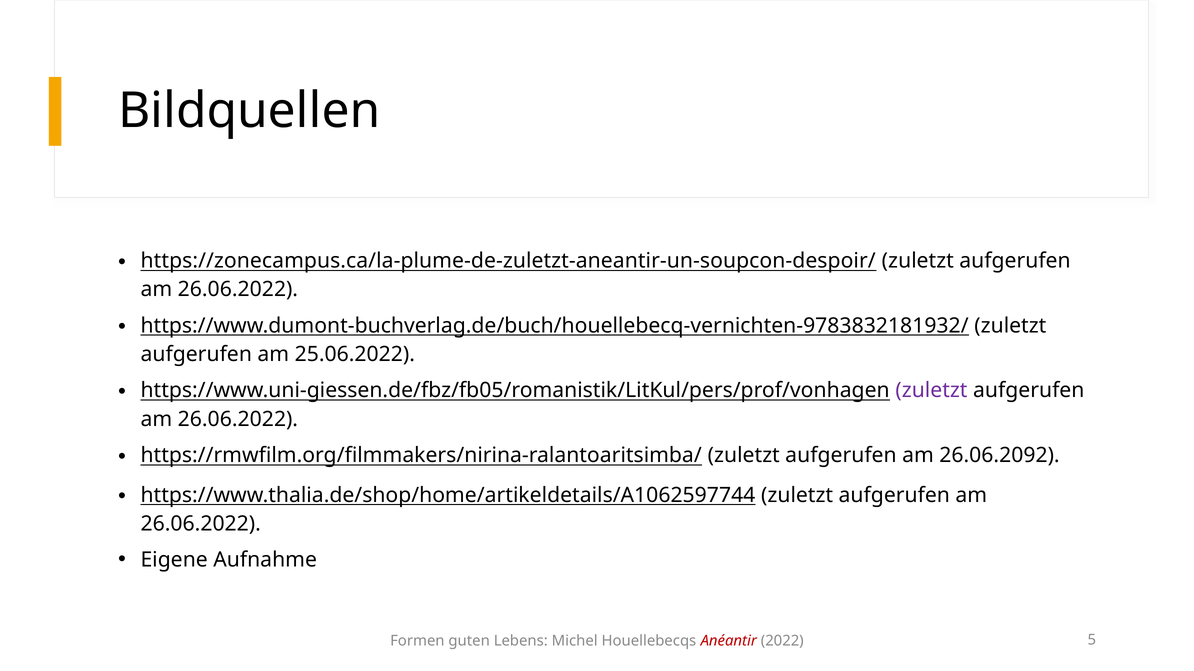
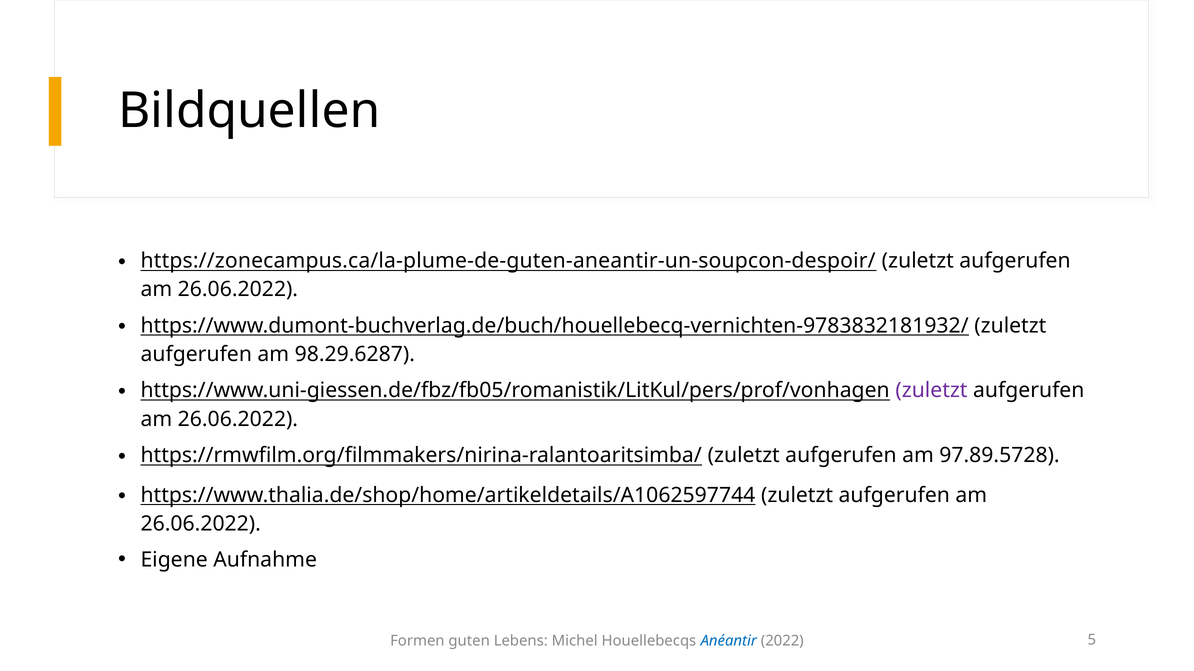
https://zonecampus.ca/la-plume-de-zuletzt-aneantir-un-soupcon-despoir/: https://zonecampus.ca/la-plume-de-zuletzt-aneantir-un-soupcon-despoir/ -> https://zonecampus.ca/la-plume-de-guten-aneantir-un-soupcon-despoir/ (508, 261)
25.06.2022: 25.06.2022 -> 98.29.6287 (355, 355)
26.06.2092: 26.06.2092 -> 97.89.5728 (999, 456)
Anéantir colour: red -> blue (729, 641)
